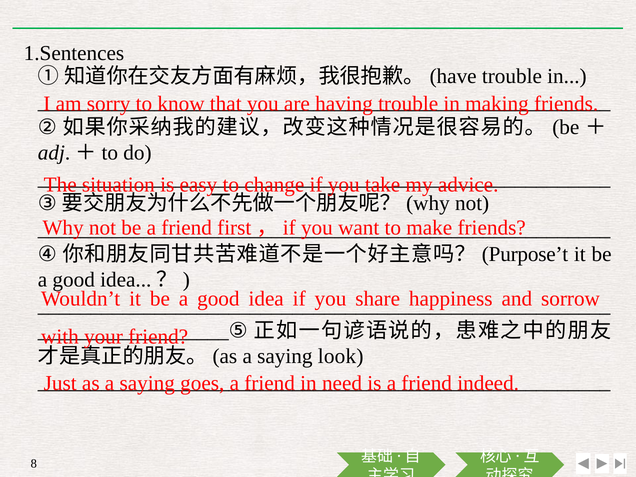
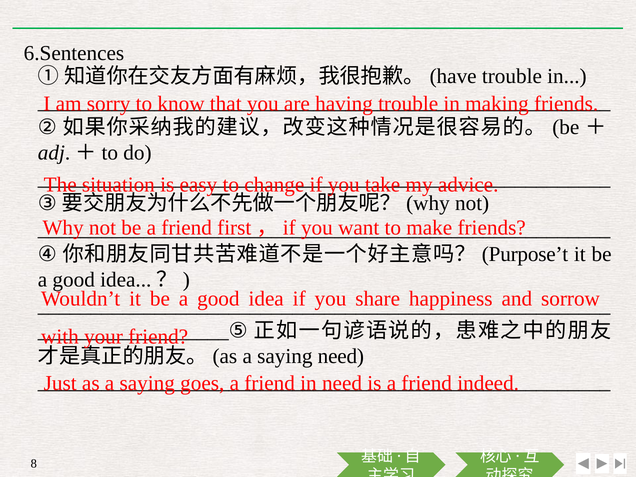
1.Sentences: 1.Sentences -> 6.Sentences (74, 53)
saying look: look -> need (341, 356)
